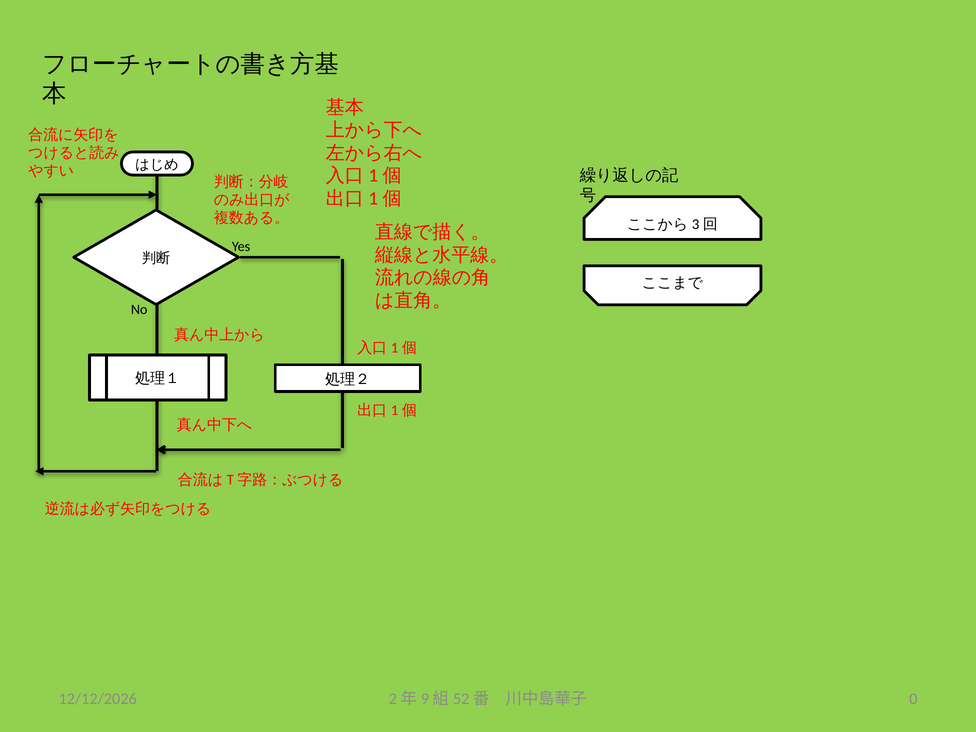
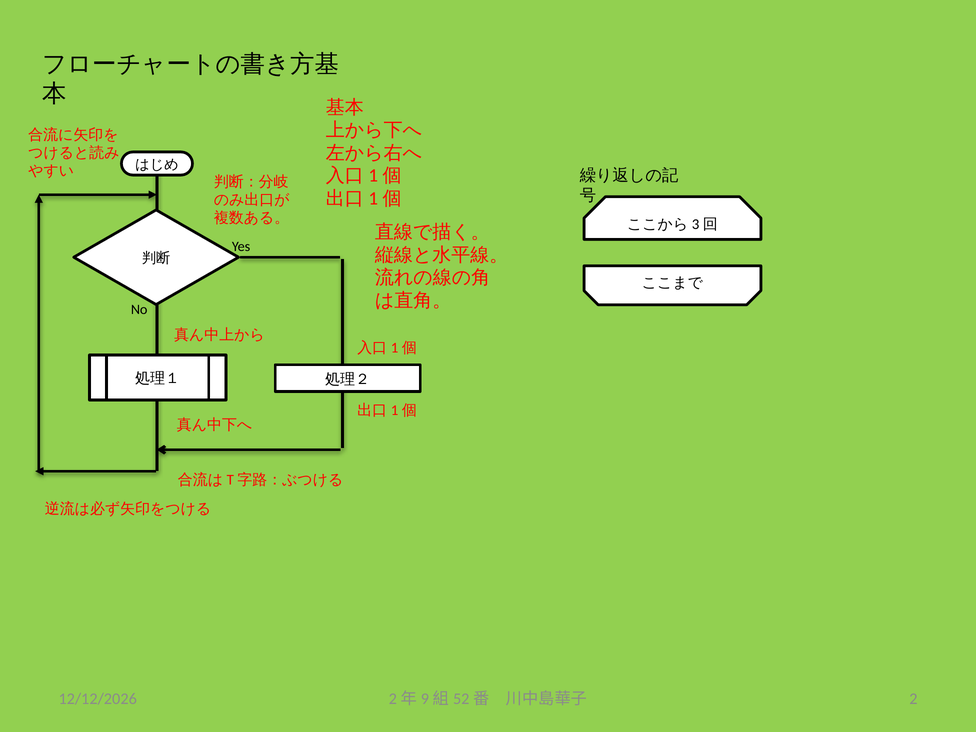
0: 0 -> 2 (913, 699)
